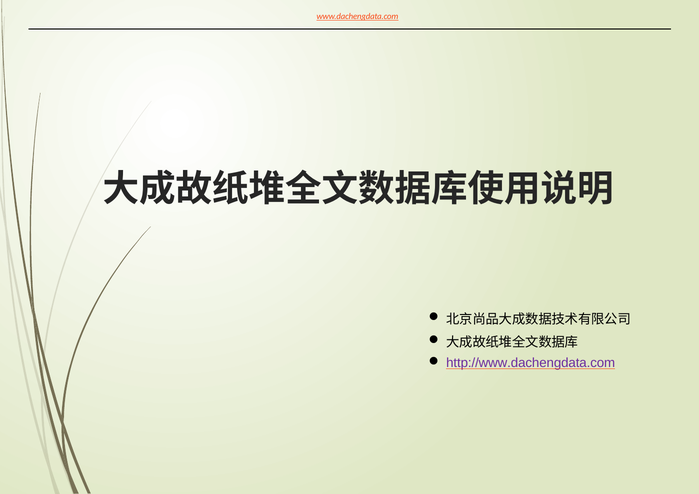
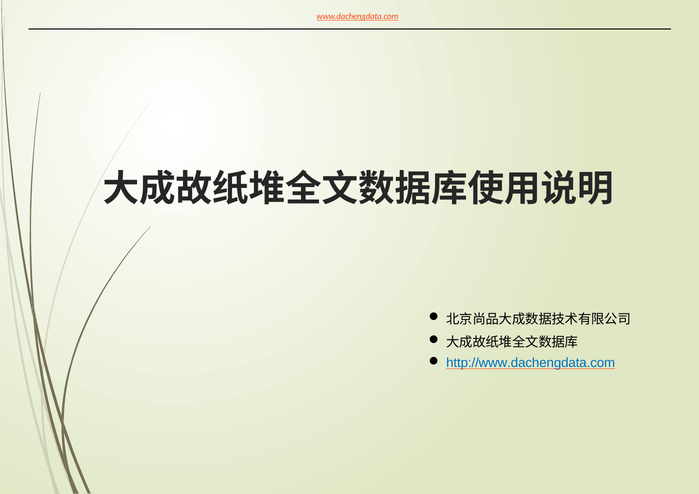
http://www.dachengdata.com colour: purple -> blue (531, 363)
